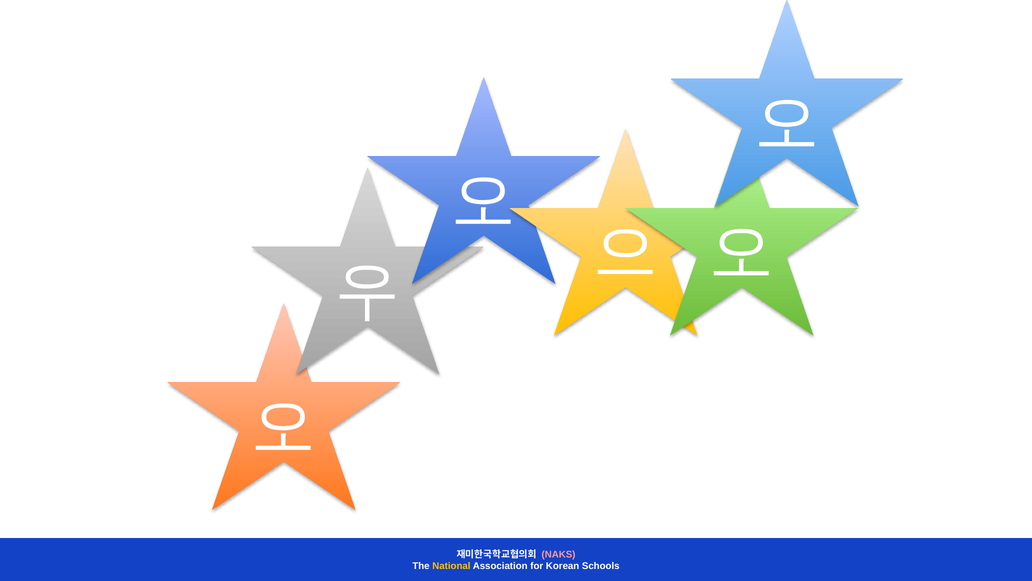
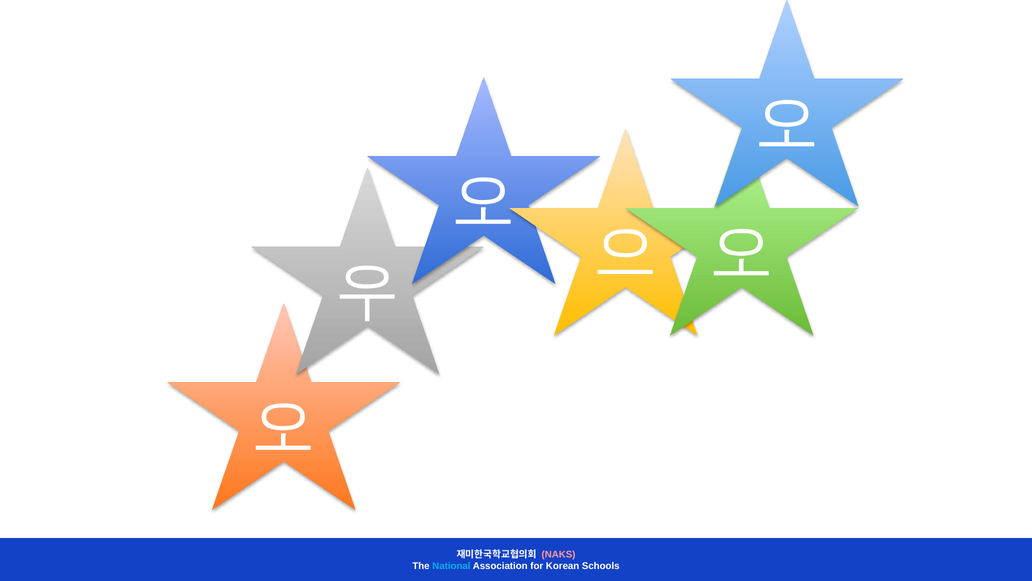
National colour: yellow -> light blue (451, 566)
